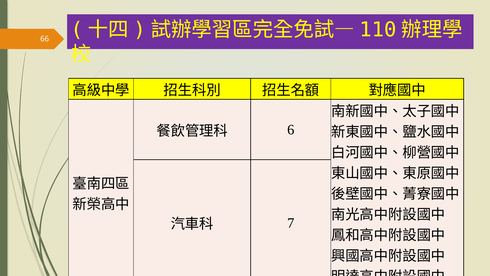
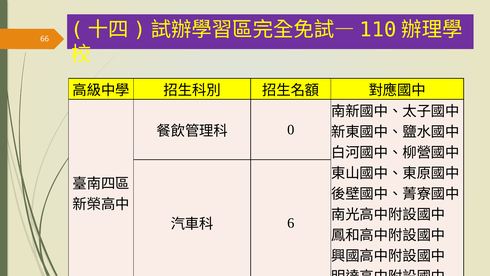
6: 6 -> 0 (291, 130)
7: 7 -> 6 (291, 223)
